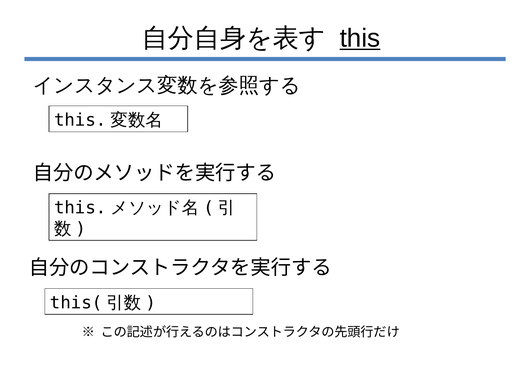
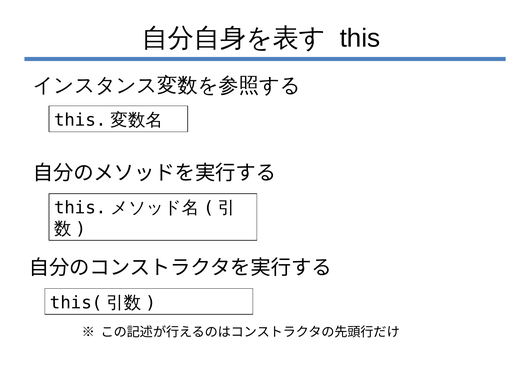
this underline: present -> none (360, 38)
